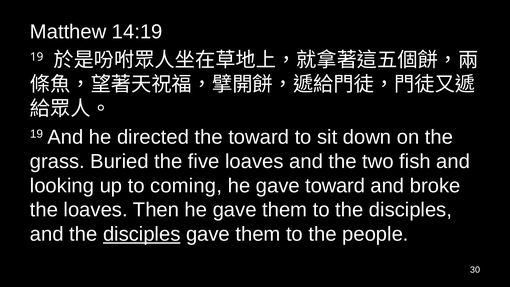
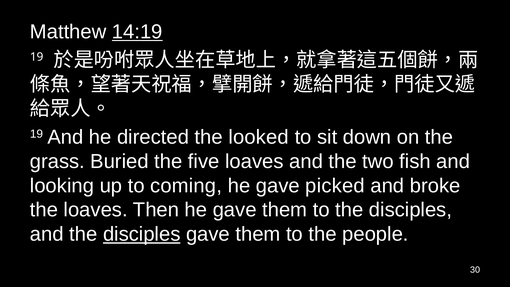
14:19 underline: none -> present (137, 32)
the toward: toward -> looked (259, 137)
gave toward: toward -> picked (335, 186)
